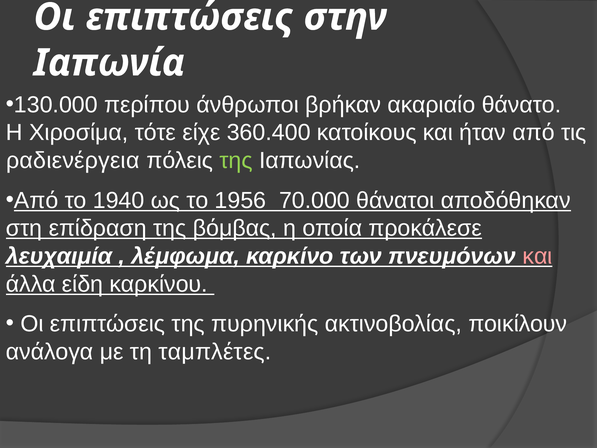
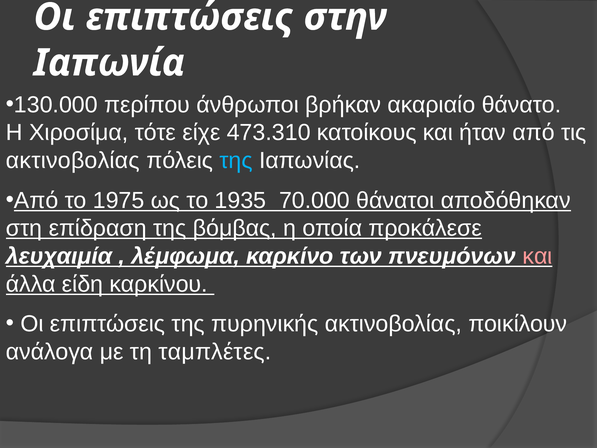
360.400: 360.400 -> 473.310 (269, 133)
ραδιενέργεια: ραδιενέργεια -> ακτινοβολίας (73, 160)
της colour: light green -> light blue (236, 160)
1940: 1940 -> 1975 (119, 200)
1956: 1956 -> 1935 (240, 200)
